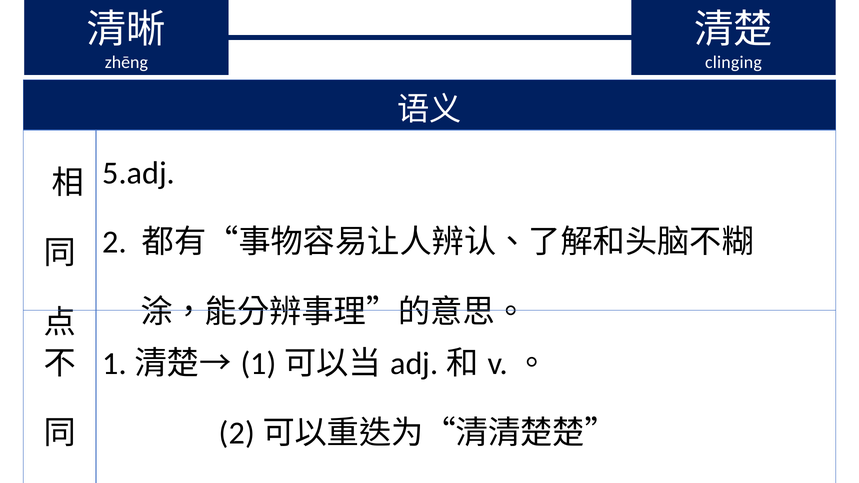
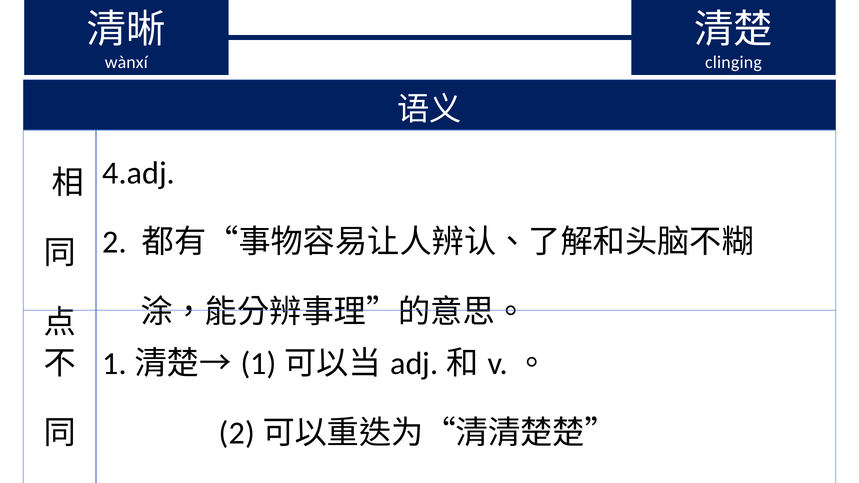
zhēng: zhēng -> wànxí (126, 62)
5.adj: 5.adj -> 4.adj (139, 173)
